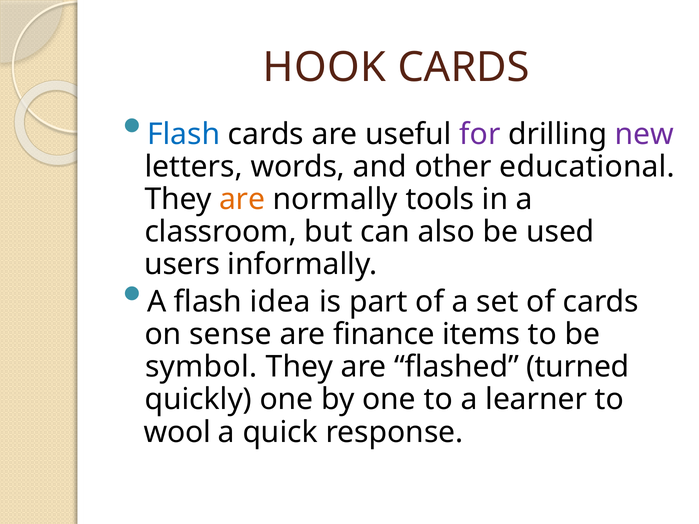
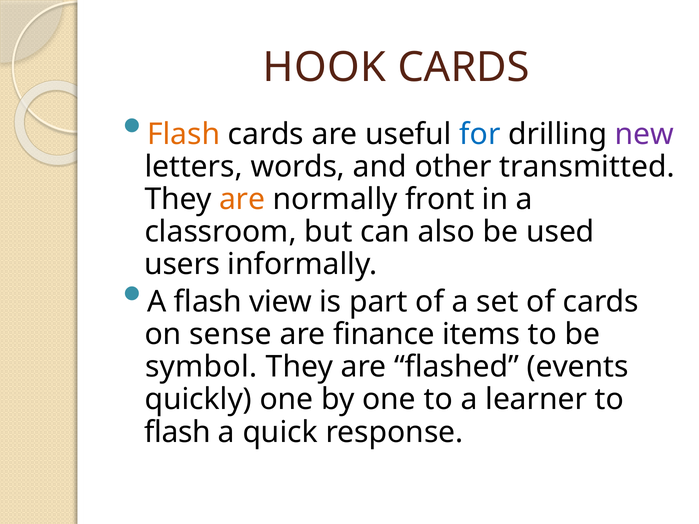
Flash colour: blue -> orange (184, 134)
for colour: purple -> blue (480, 134)
educational: educational -> transmitted (587, 167)
tools: tools -> front (440, 199)
idea: idea -> view (281, 302)
turned: turned -> events (578, 367)
wool: wool -> flash (177, 432)
